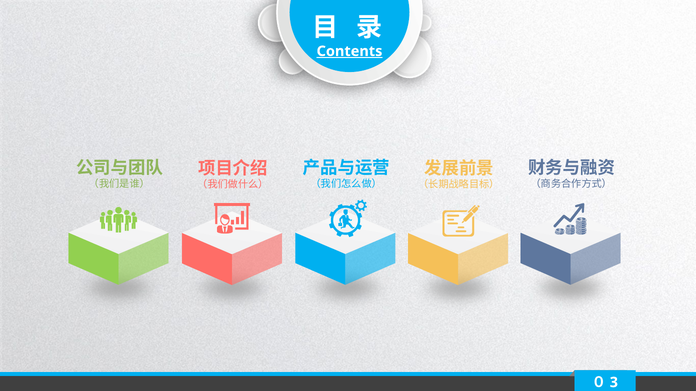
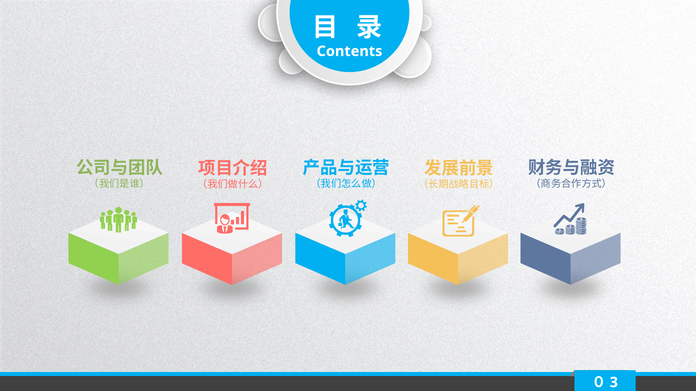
Contents underline: present -> none (349, 51)
